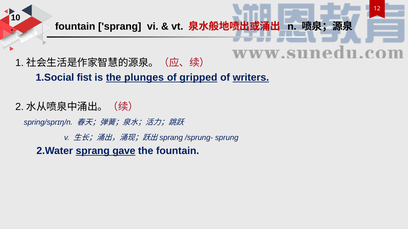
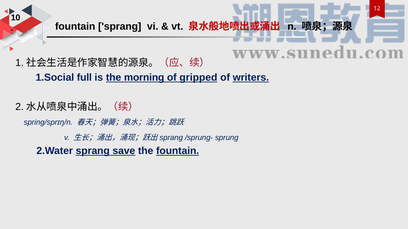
fist: fist -> full (84, 78)
plunges: plunges -> morning (144, 78)
gave: gave -> save (124, 151)
fountain underline: none -> present (178, 151)
